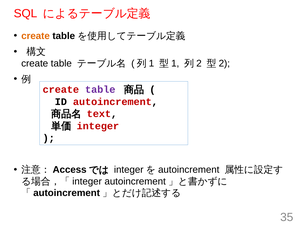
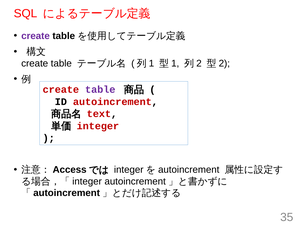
create colour: orange -> purple (36, 36)
